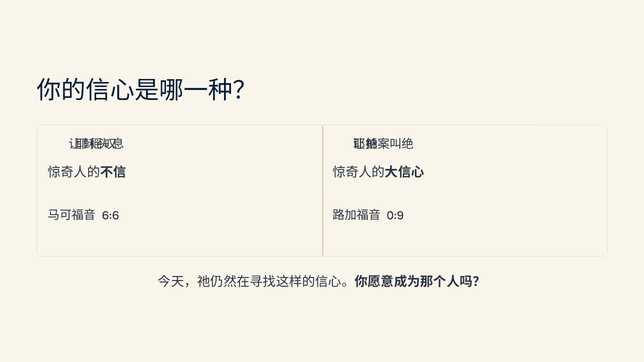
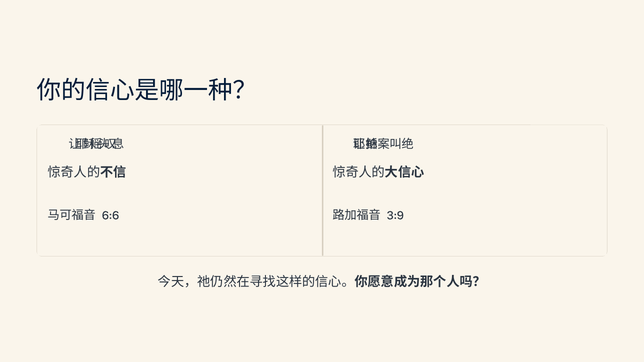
0:9: 0:9 -> 3:9 (395, 215)
